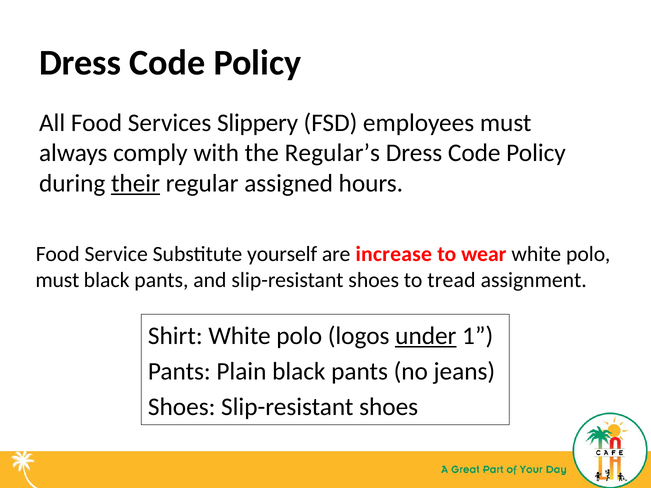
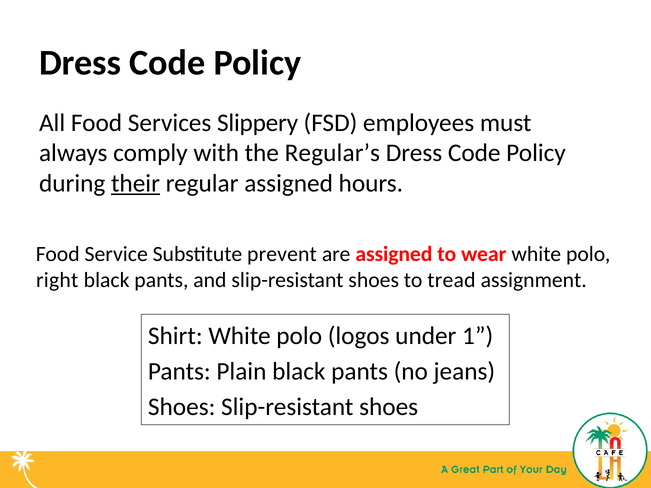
yourself: yourself -> prevent (282, 254)
are increase: increase -> assigned (394, 254)
must: must -> right (57, 280)
under underline: present -> none (426, 336)
